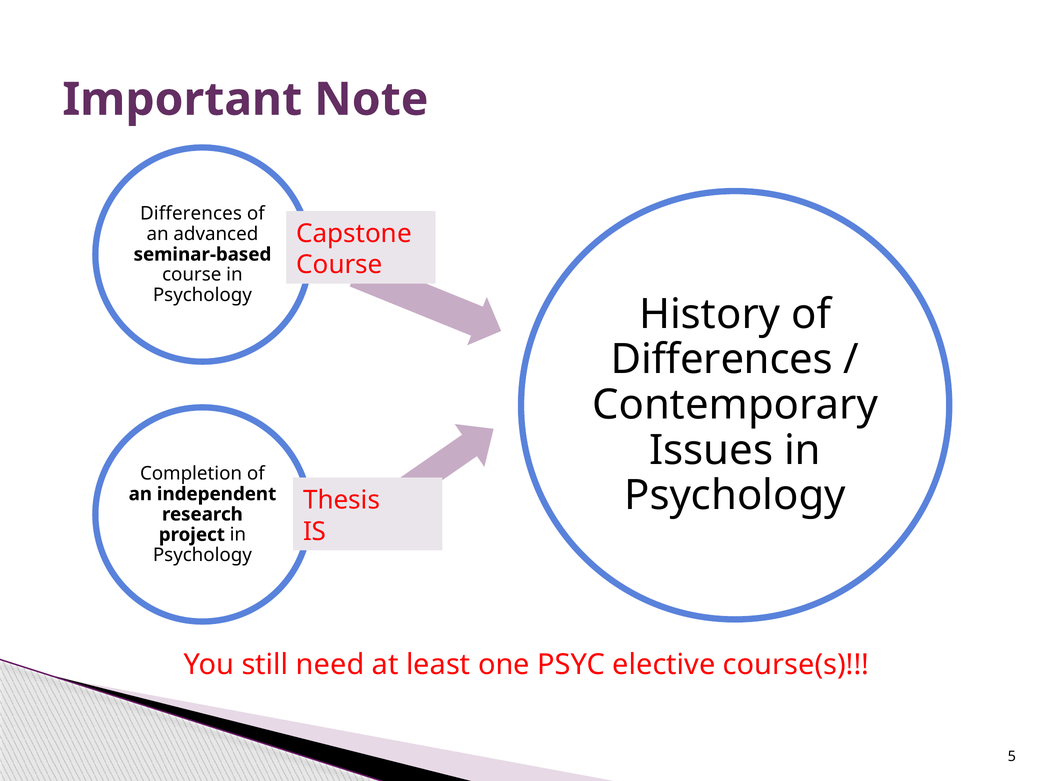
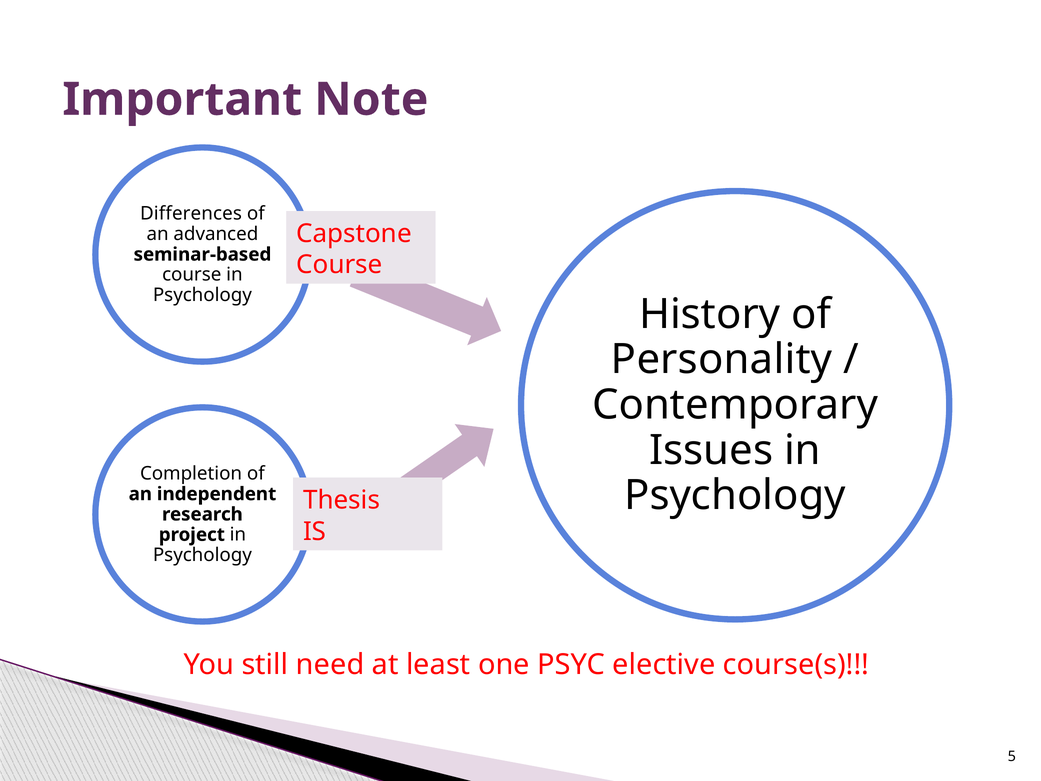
Differences: Differences -> Personality (722, 360)
